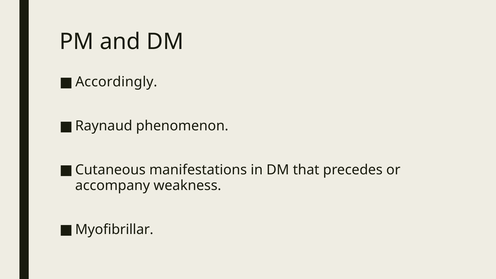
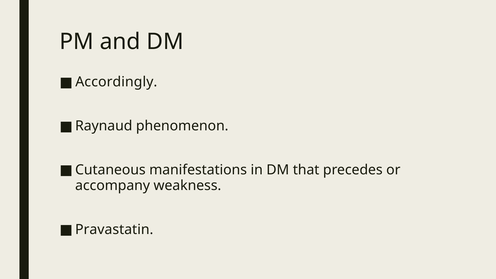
Myofibrillar: Myofibrillar -> Pravastatin (114, 229)
